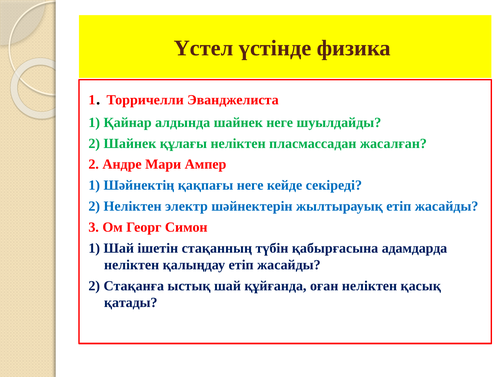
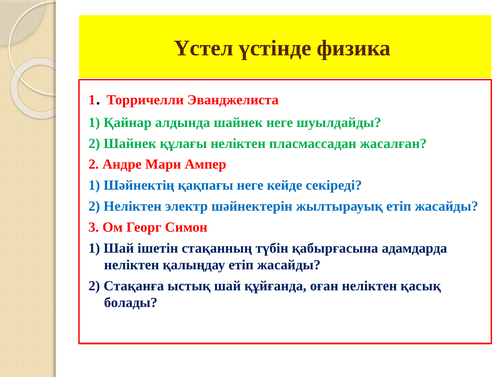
қатады: қатады -> болады (131, 303)
